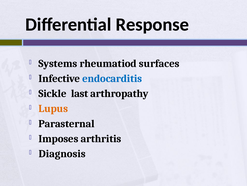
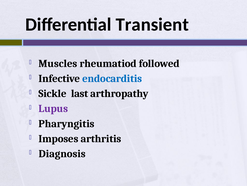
Response: Response -> Transient (152, 24)
Systems: Systems -> Muscles (58, 63)
surfaces: surfaces -> followed (159, 63)
Lupus colour: orange -> purple (53, 108)
Parasternal: Parasternal -> Pharyngitis (66, 123)
